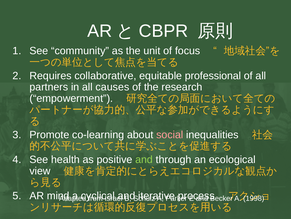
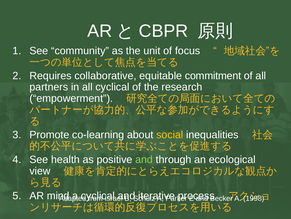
professional: professional -> commitment (213, 75)
all causes: causes -> cyclical (112, 87)
social colour: pink -> yellow (170, 134)
